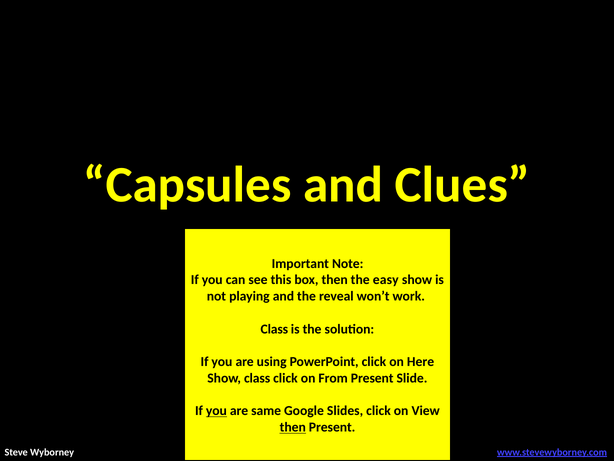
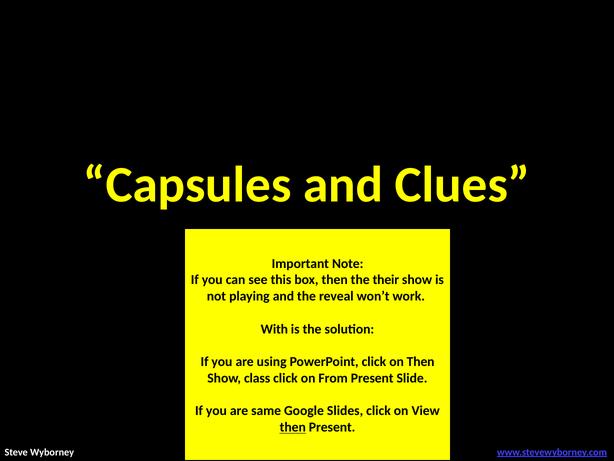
easy: easy -> their (386, 280)
Class: Class -> With (274, 329)
on Here: Here -> Then (421, 361)
you underline: present -> none (216, 411)
